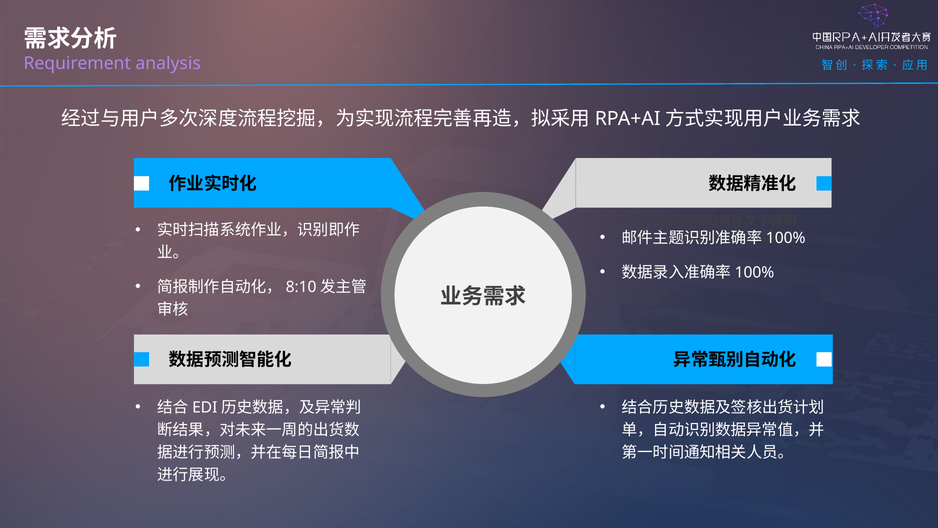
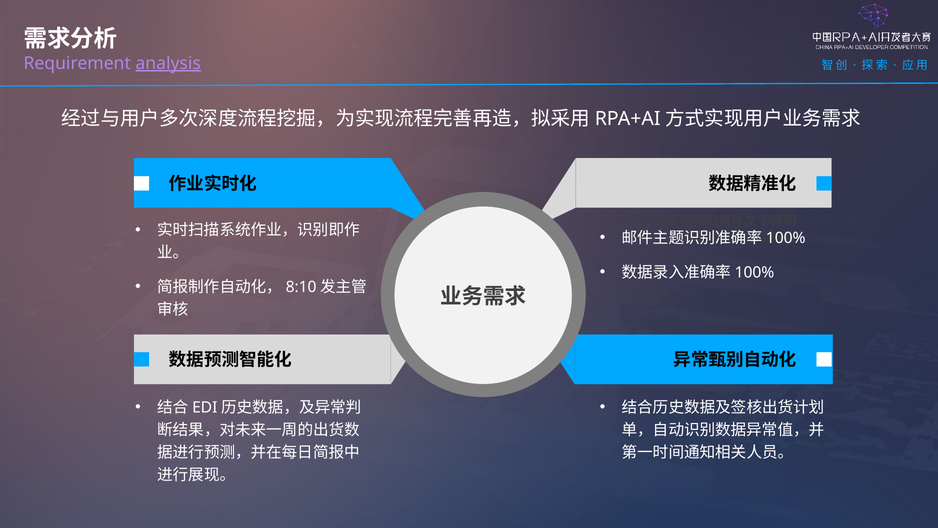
analysis underline: none -> present (168, 63)
